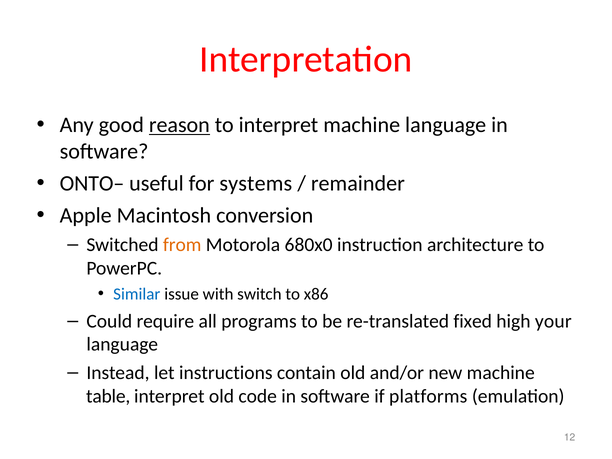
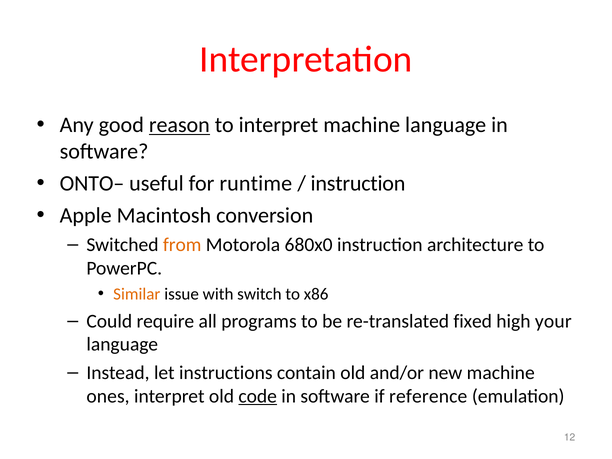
systems: systems -> runtime (256, 183)
remainder: remainder -> instruction (358, 183)
Similar colour: blue -> orange (137, 294)
table: table -> ones (108, 396)
code underline: none -> present (258, 396)
platforms: platforms -> reference (428, 396)
